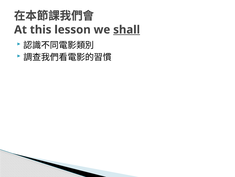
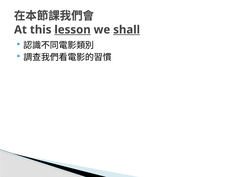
lesson underline: none -> present (73, 30)
